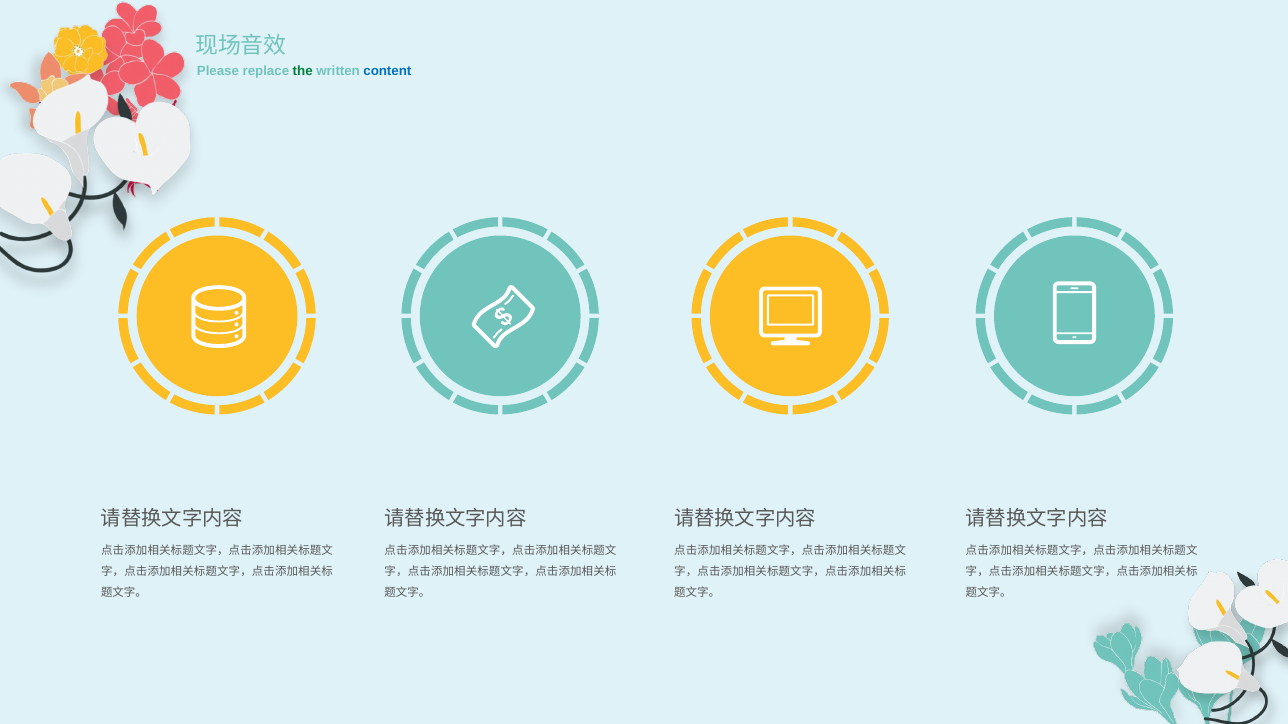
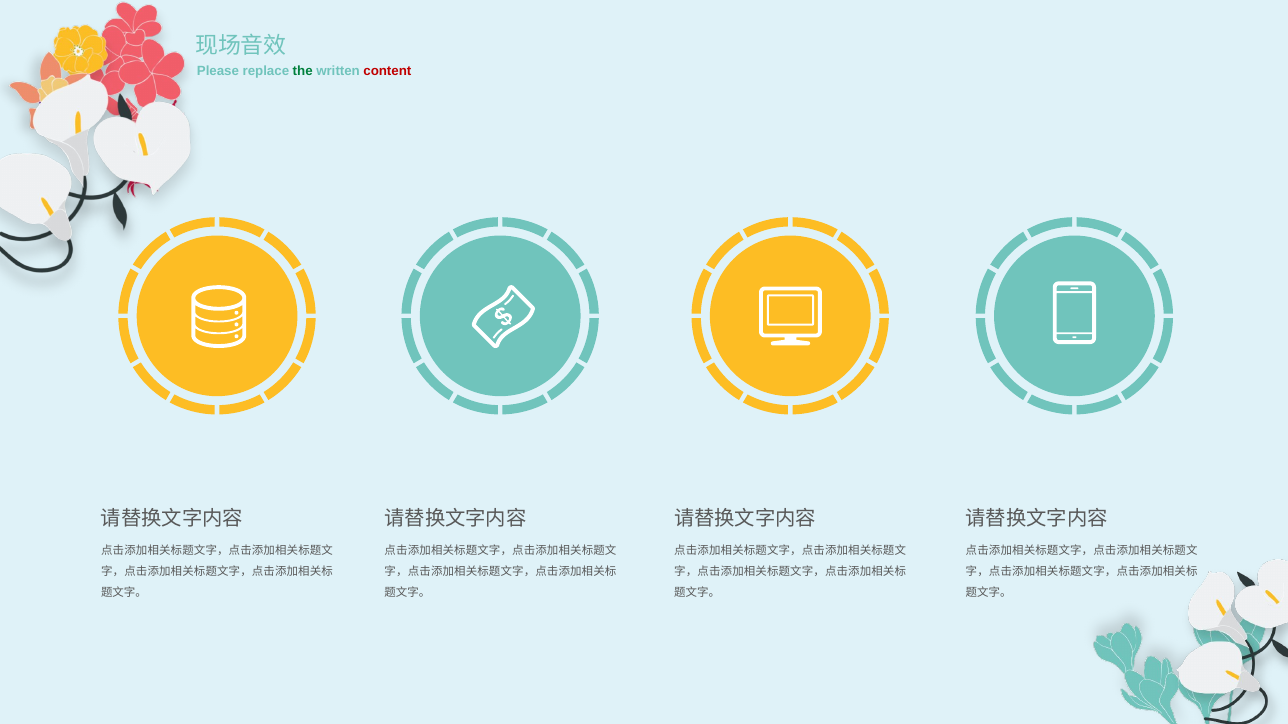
content colour: blue -> red (387, 71)
